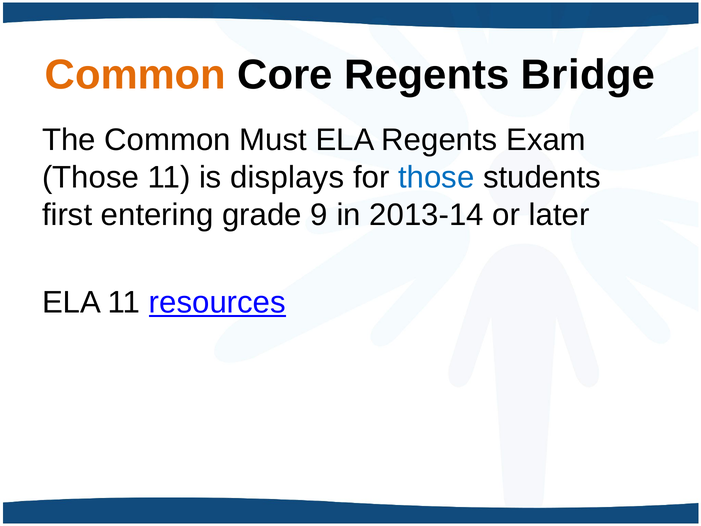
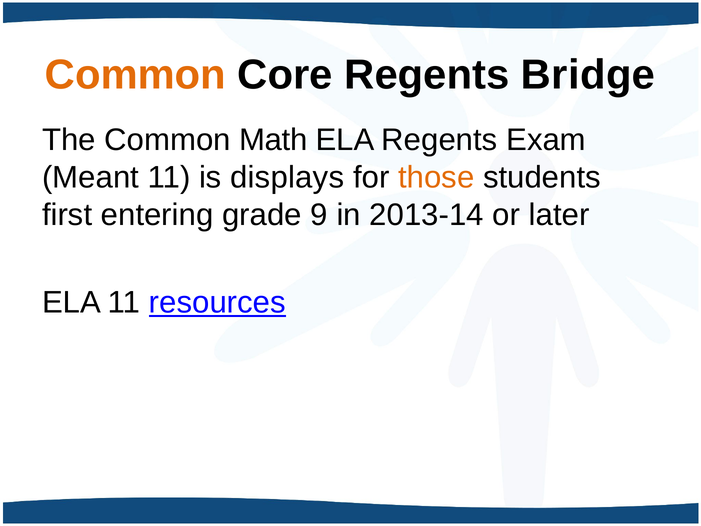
Must: Must -> Math (273, 140)
Those: Those -> Meant (91, 177)
those colour: blue -> orange (436, 177)
